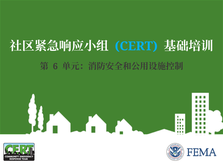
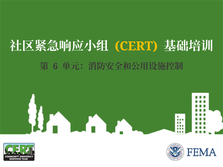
CERT colour: light blue -> yellow (136, 46)
